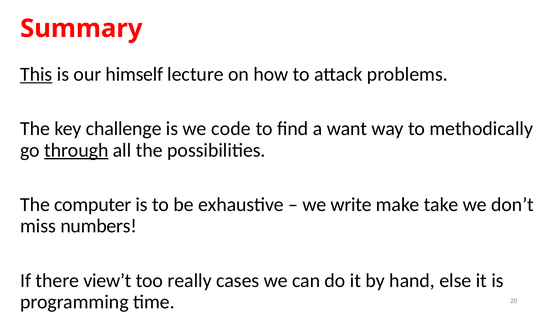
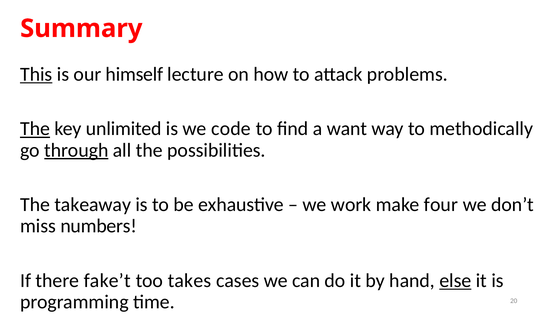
The underline: none -> present (35, 129)
challenge: challenge -> unlimited (124, 129)
computer: computer -> takeaway (93, 205)
write: write -> work (351, 205)
take: take -> four (441, 205)
view’t: view’t -> fake’t (107, 281)
really: really -> takes (190, 281)
else underline: none -> present (455, 281)
